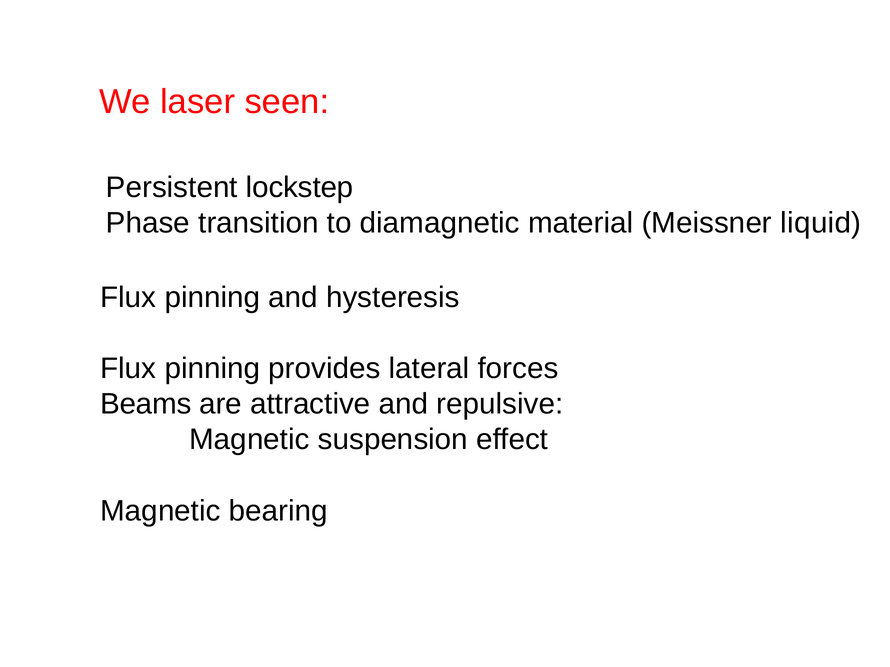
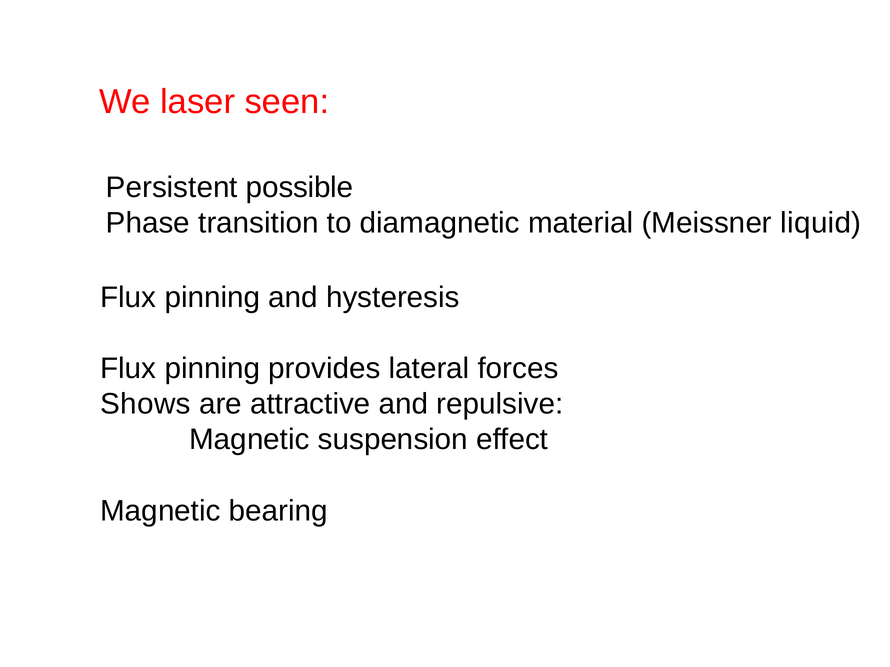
lockstep: lockstep -> possible (300, 187)
Beams: Beams -> Shows (145, 404)
